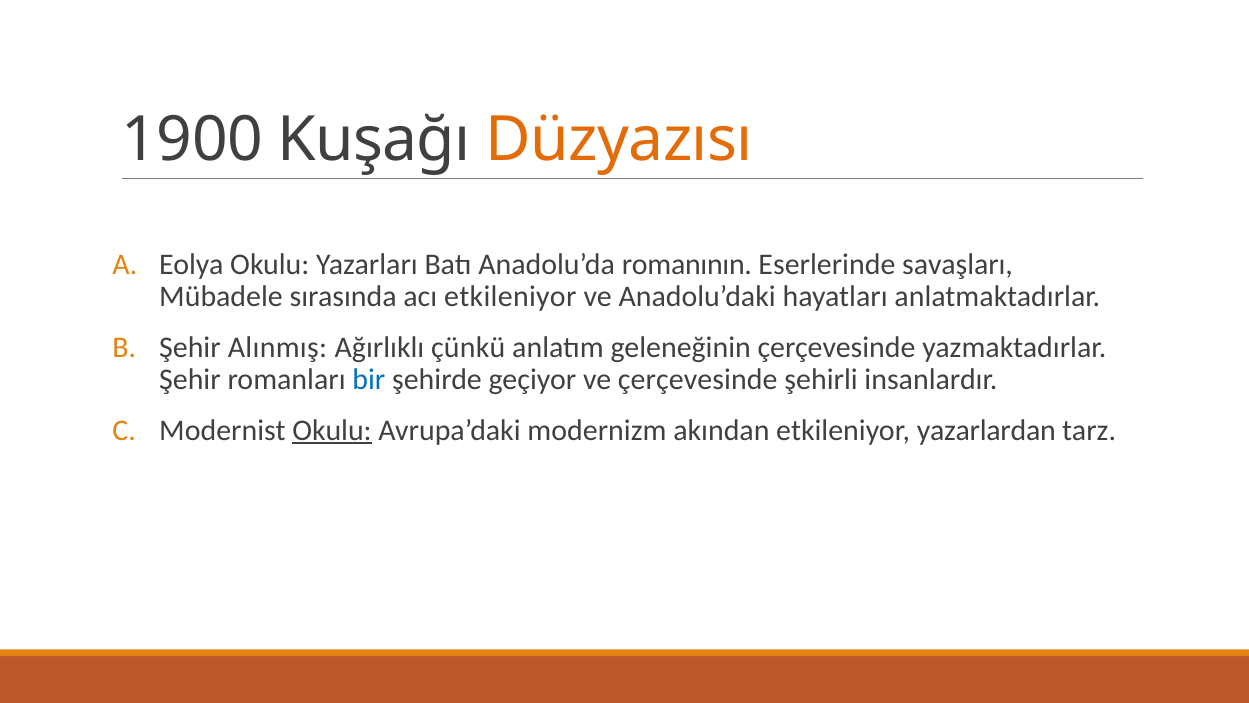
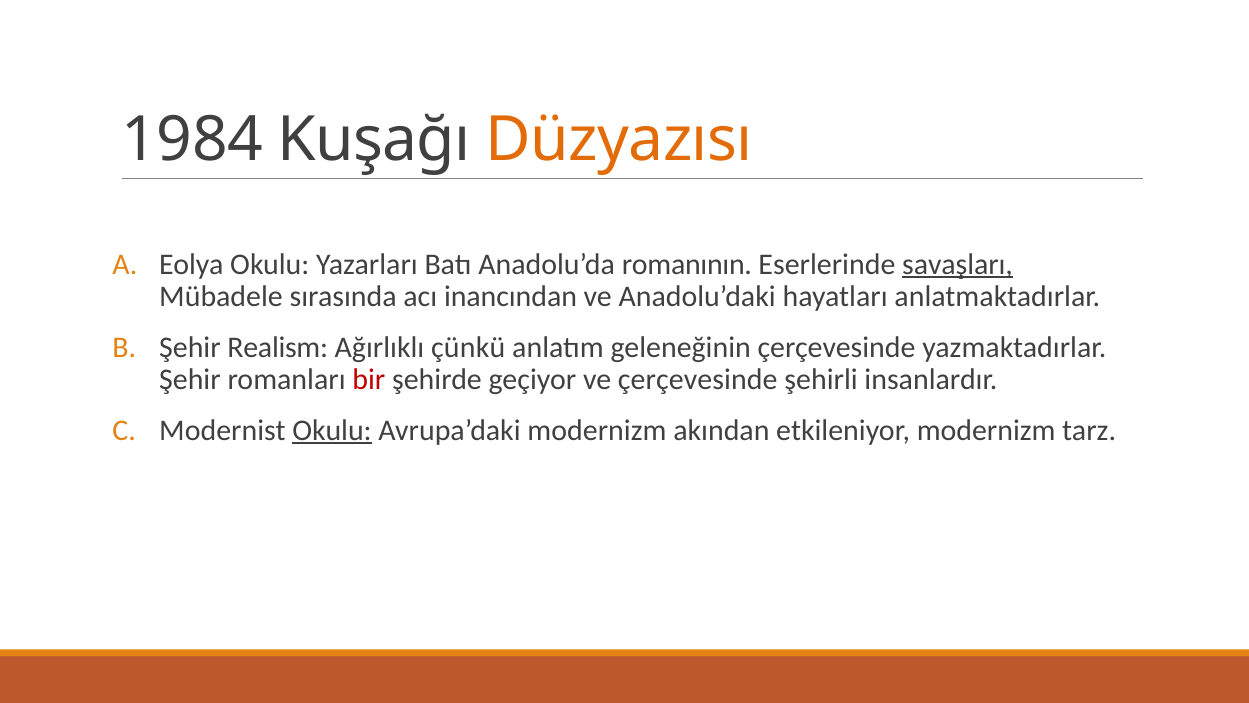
1900: 1900 -> 1984 (192, 140)
savaşları underline: none -> present (958, 264)
acı etkileniyor: etkileniyor -> inancından (511, 296)
Alınmış: Alınmış -> Realism (278, 347)
bir colour: blue -> red (369, 379)
etkileniyor yazarlardan: yazarlardan -> modernizm (986, 430)
